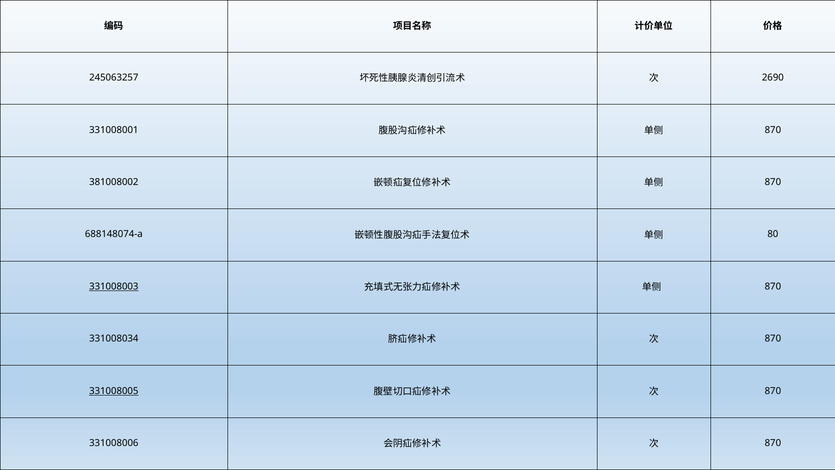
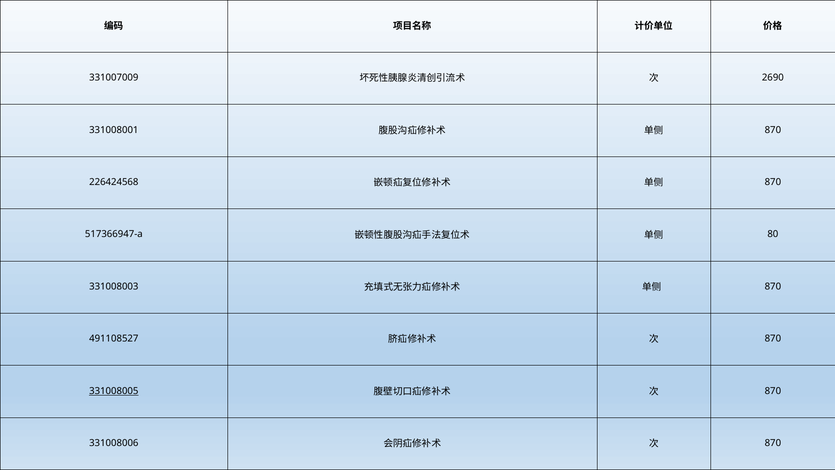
245063257: 245063257 -> 331007009 (114, 78)
381008002: 381008002 -> 226424568 (114, 182)
688148074-a: 688148074-a -> 517366947-a (114, 234)
331008003 underline: present -> none (114, 286)
331008034: 331008034 -> 491108527 (114, 339)
